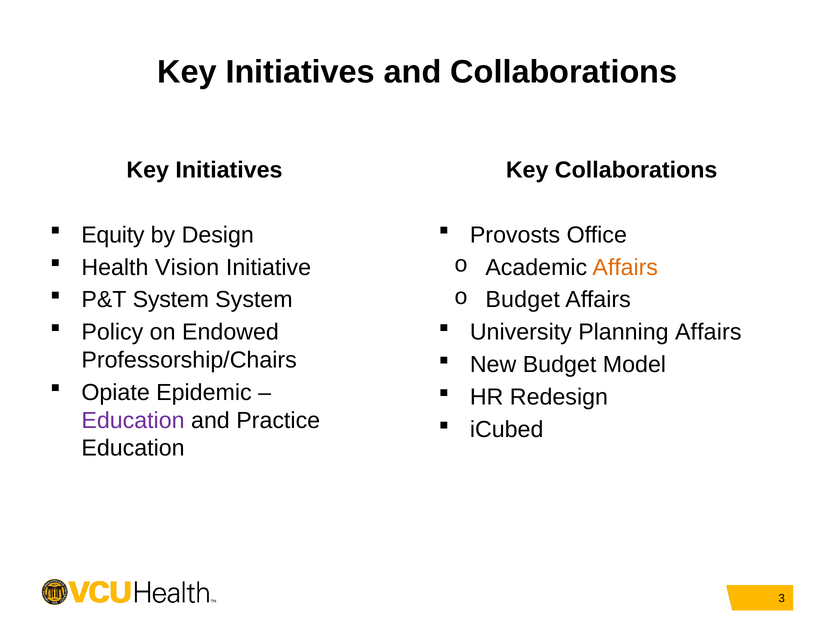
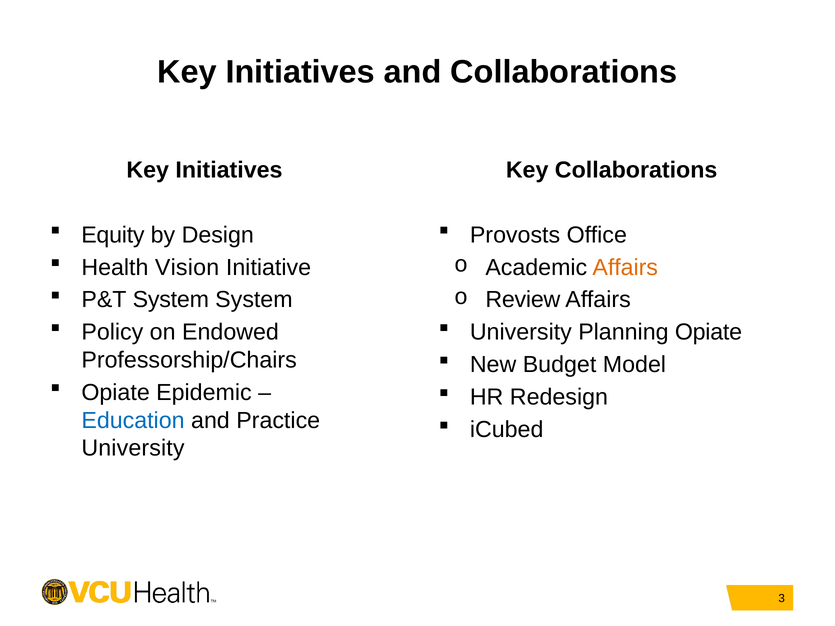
Budget: Budget -> Review (523, 300)
Planning Affairs: Affairs -> Opiate (708, 332)
Education colour: purple -> blue (133, 421)
Education: Education -> University (133, 448)
